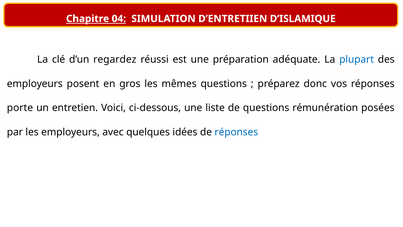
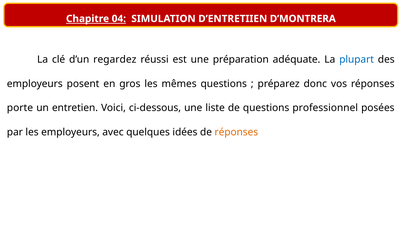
D’ISLAMIQUE: D’ISLAMIQUE -> D’MONTRERA (303, 19)
rémunération: rémunération -> professionnel (325, 108)
réponses colour: blue -> orange (236, 132)
